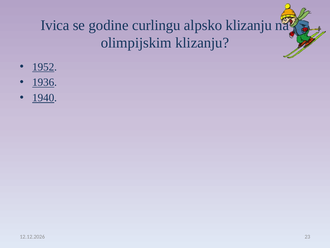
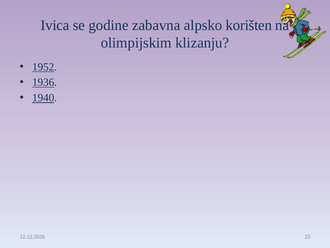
curlingu: curlingu -> zabavna (156, 25)
alpsko klizanju: klizanju -> korišten (249, 25)
